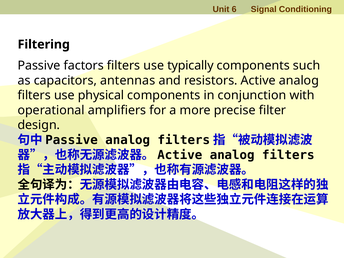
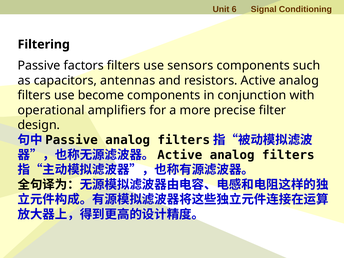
typically: typically -> sensors (190, 66)
physical: physical -> become (101, 95)
